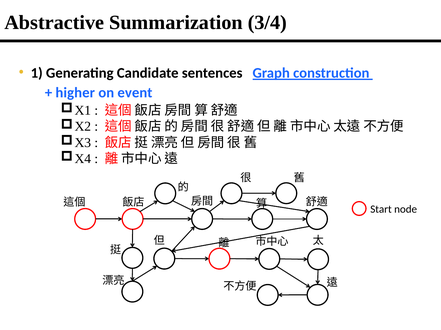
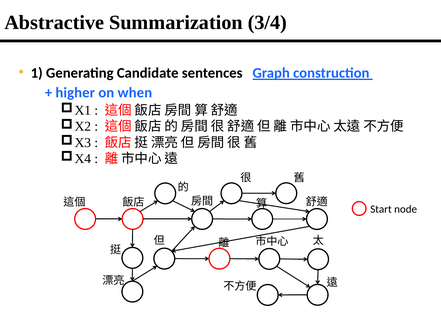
event: event -> when (135, 93)
